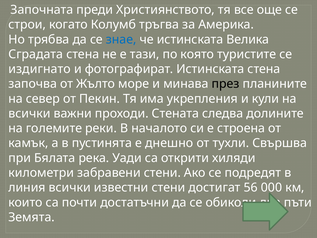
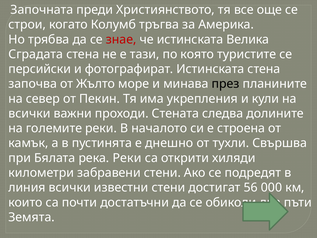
знае colour: blue -> red (121, 39)
издигнато: издигнато -> персийски (40, 69)
река Уади: Уади -> Реки (127, 158)
